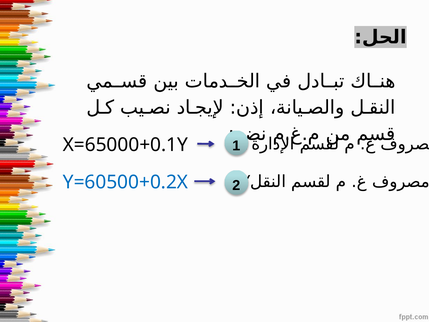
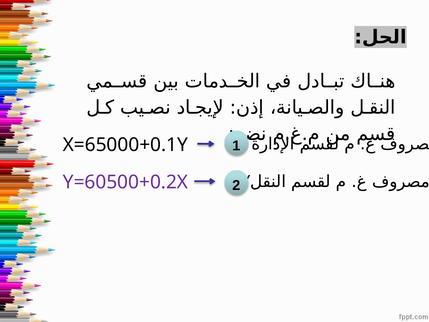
Y=60500+0.2X colour: blue -> purple (126, 182)
